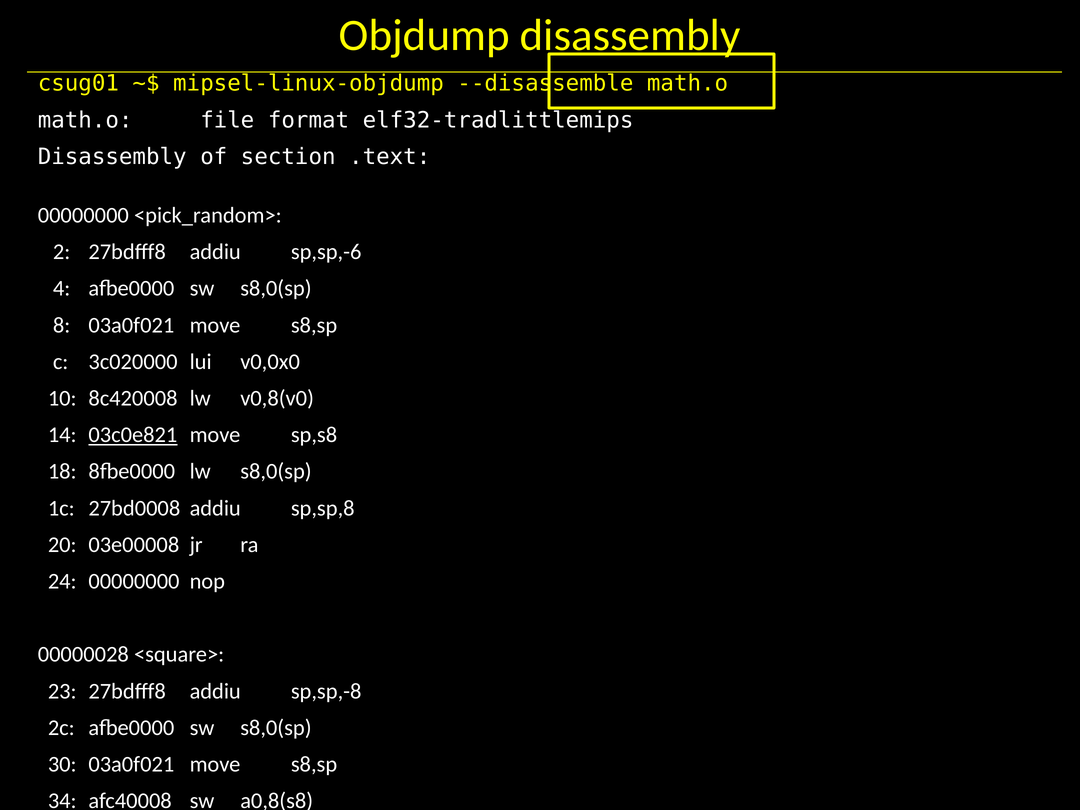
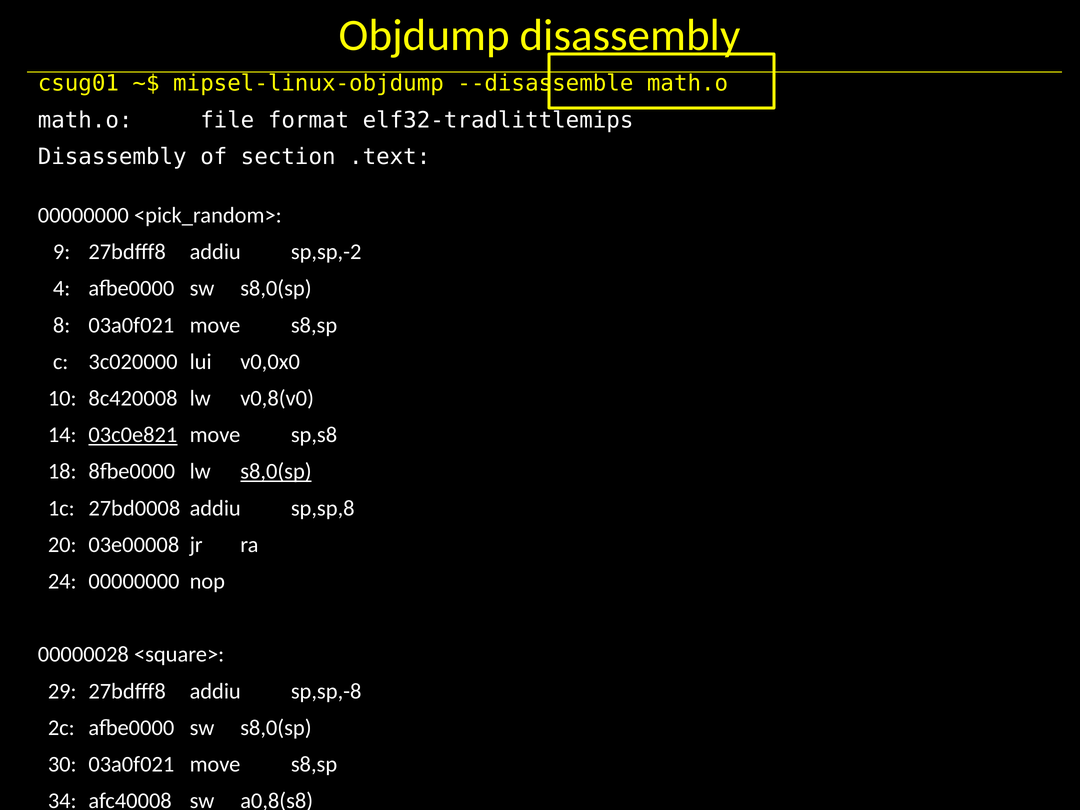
2: 2 -> 9 (62, 252)
sp,sp,-6: sp,sp,-6 -> sp,sp,-2 (326, 252)
s8,0(sp underline: none -> present (276, 472)
23: 23 -> 29 (62, 691)
